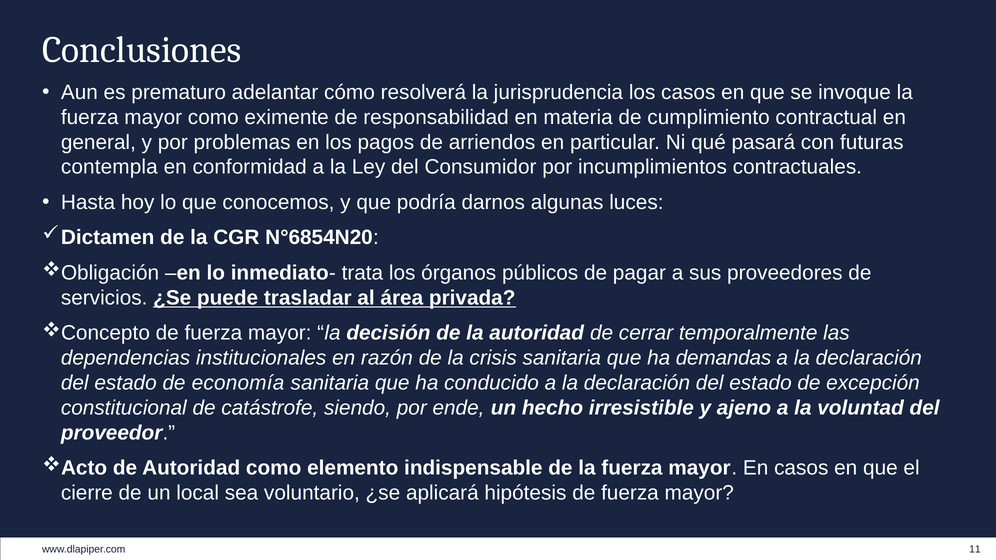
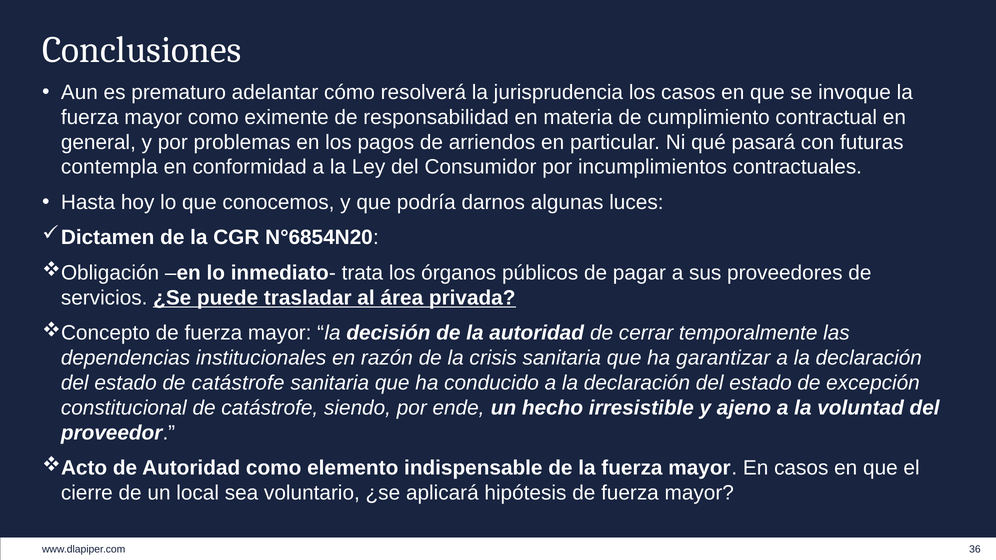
demandas: demandas -> garantizar (723, 358)
estado de economía: economía -> catástrofe (238, 383)
11: 11 -> 36 (975, 550)
